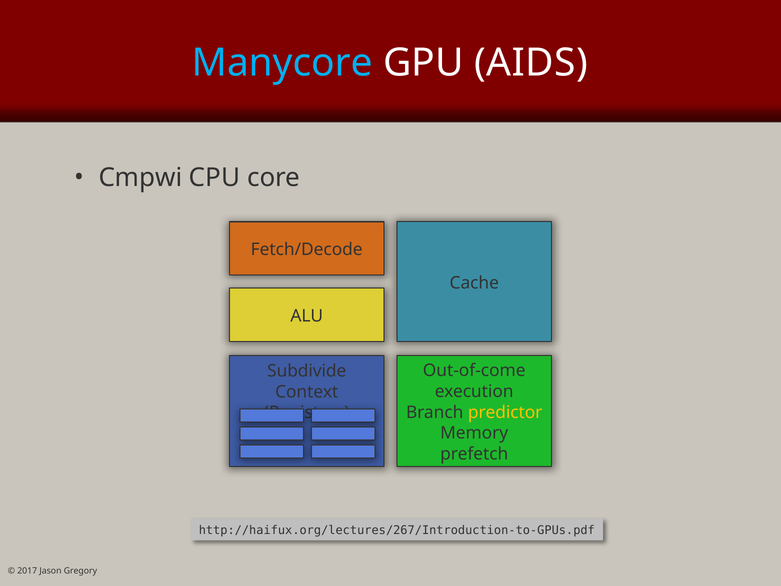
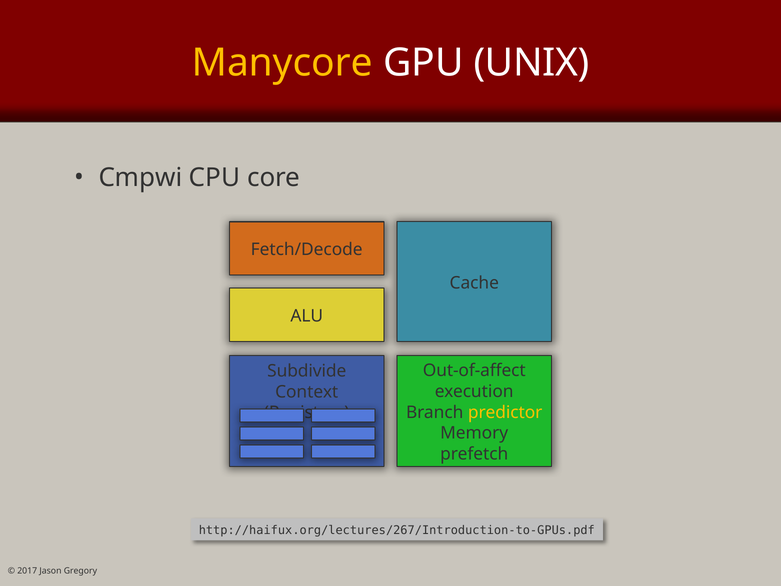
Manycore colour: light blue -> yellow (282, 63)
AIDS: AIDS -> UNIX (531, 63)
Out-of-come: Out-of-come -> Out-of-affect (474, 371)
